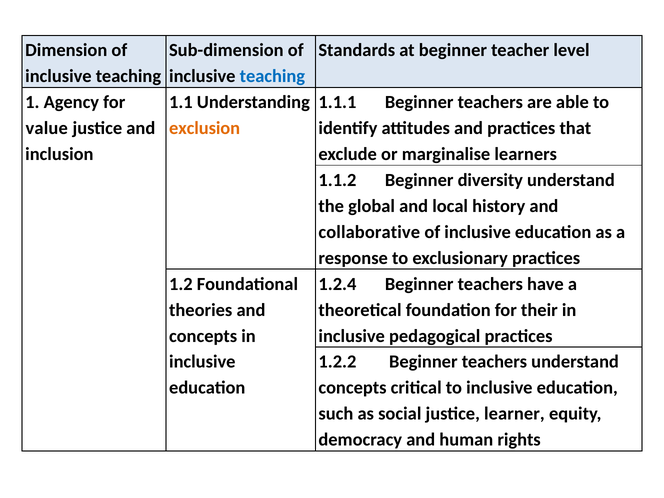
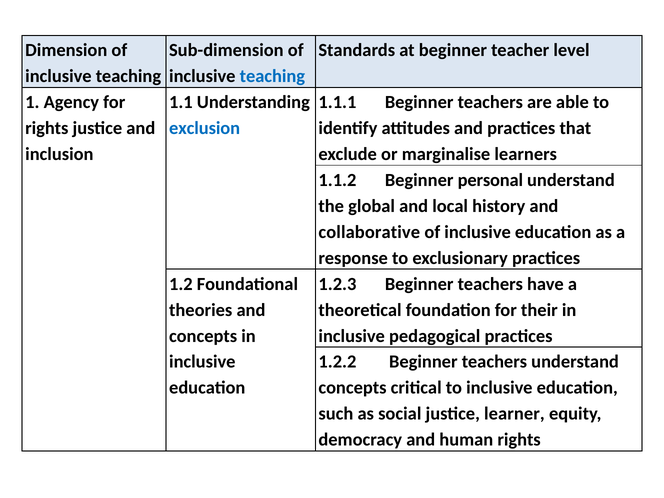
value: value -> rights (47, 128)
exclusion colour: orange -> blue (205, 128)
diversity: diversity -> personal (490, 180)
1.2.4: 1.2.4 -> 1.2.3 (337, 284)
